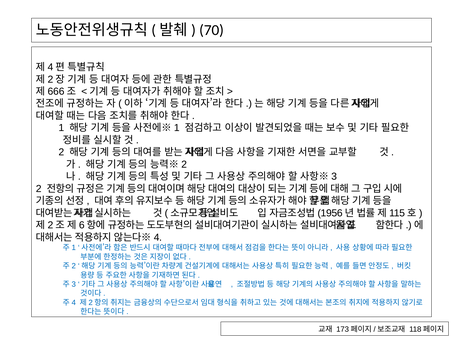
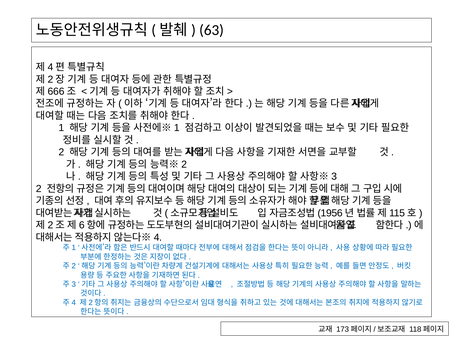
70: 70 -> 63 (212, 30)
